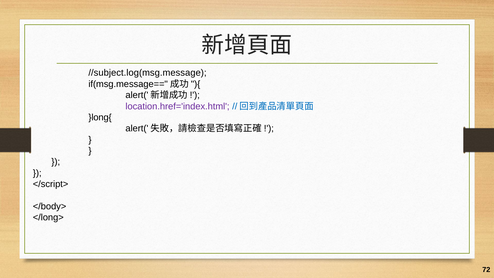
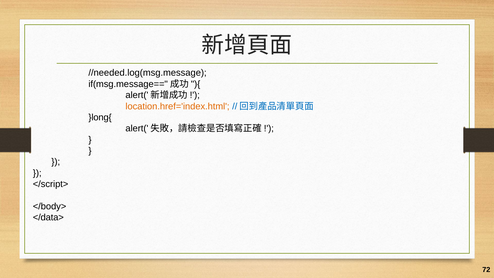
//subject.log(msg.message: //subject.log(msg.message -> //needed.log(msg.message (148, 73)
location.href='index.html colour: purple -> orange (177, 106)
</long>: </long> -> </data> (48, 217)
